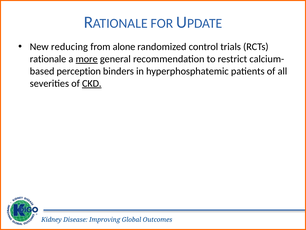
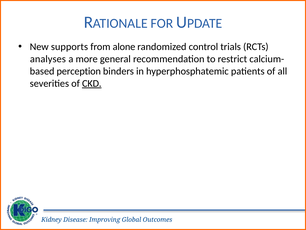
reducing: reducing -> supports (69, 47)
rationale: rationale -> analyses (48, 59)
more underline: present -> none (87, 59)
